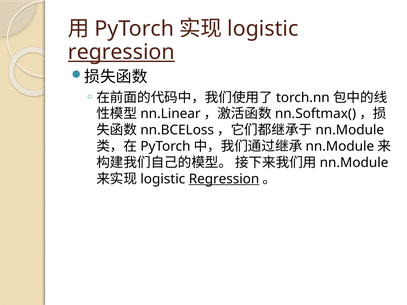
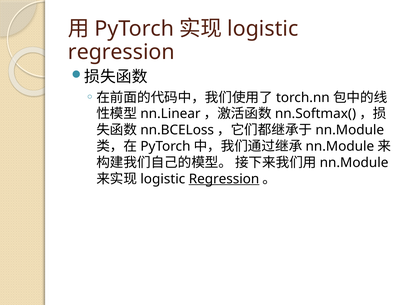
regression underline: present -> none (121, 52)
